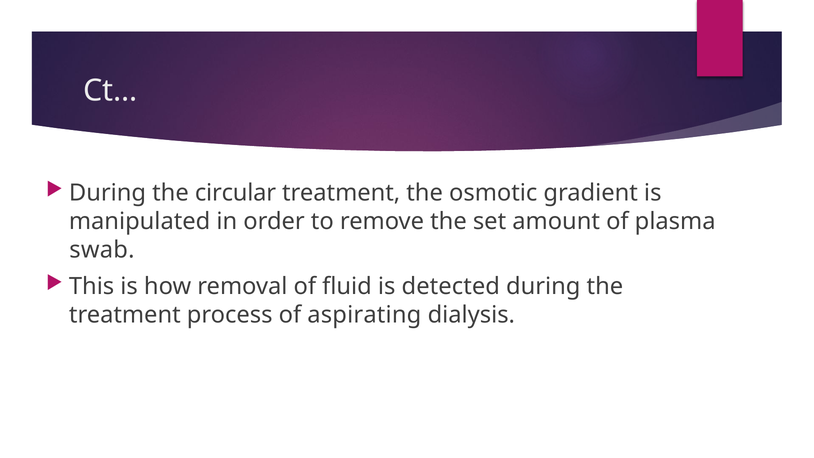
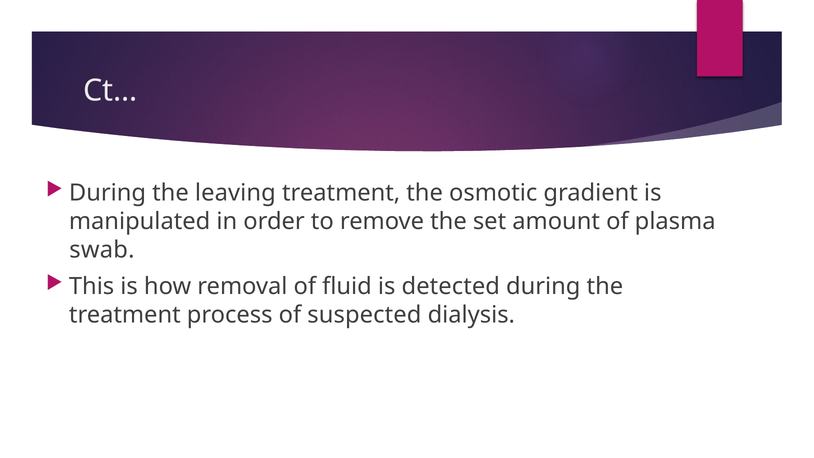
circular: circular -> leaving (235, 193)
aspirating: aspirating -> suspected (364, 315)
